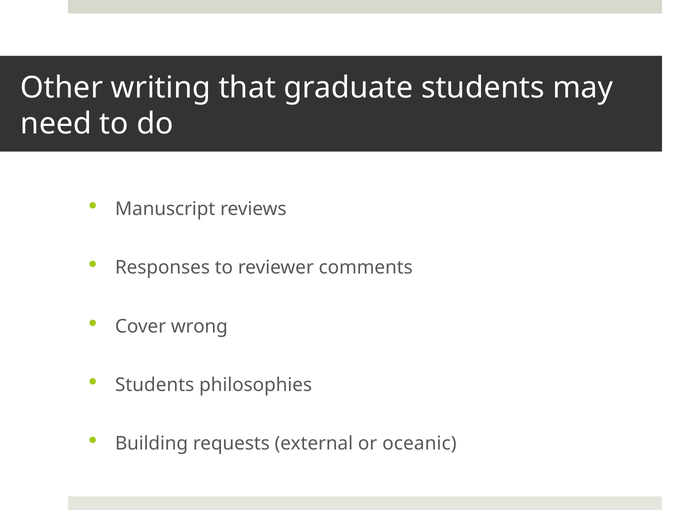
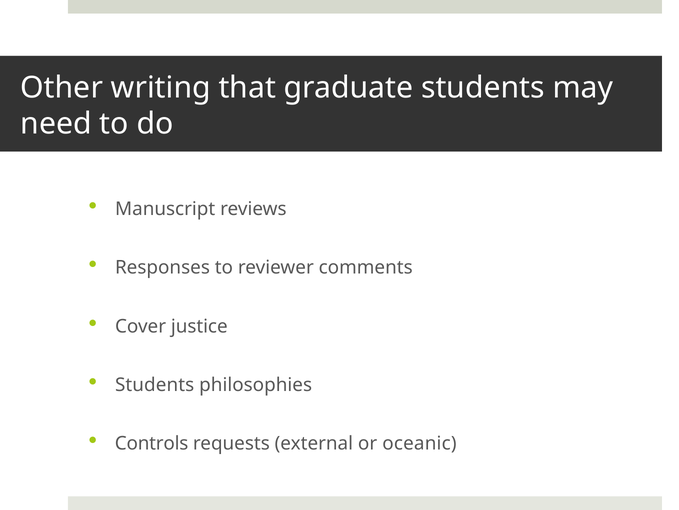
wrong: wrong -> justice (199, 326)
Building: Building -> Controls (152, 443)
